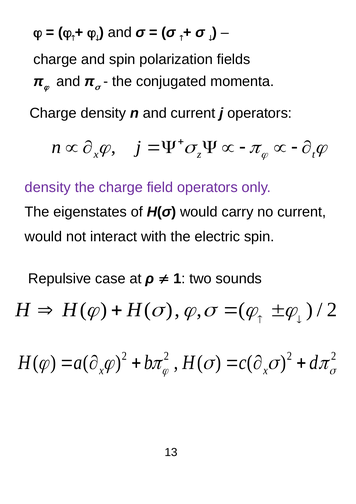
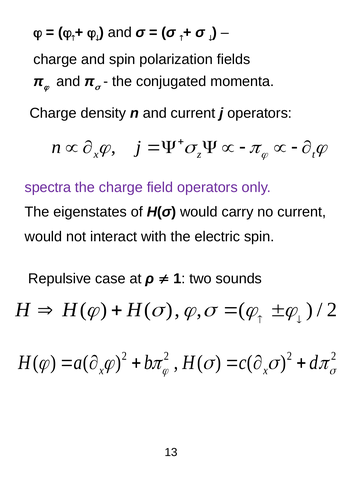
density: density -> spectra (48, 187)
